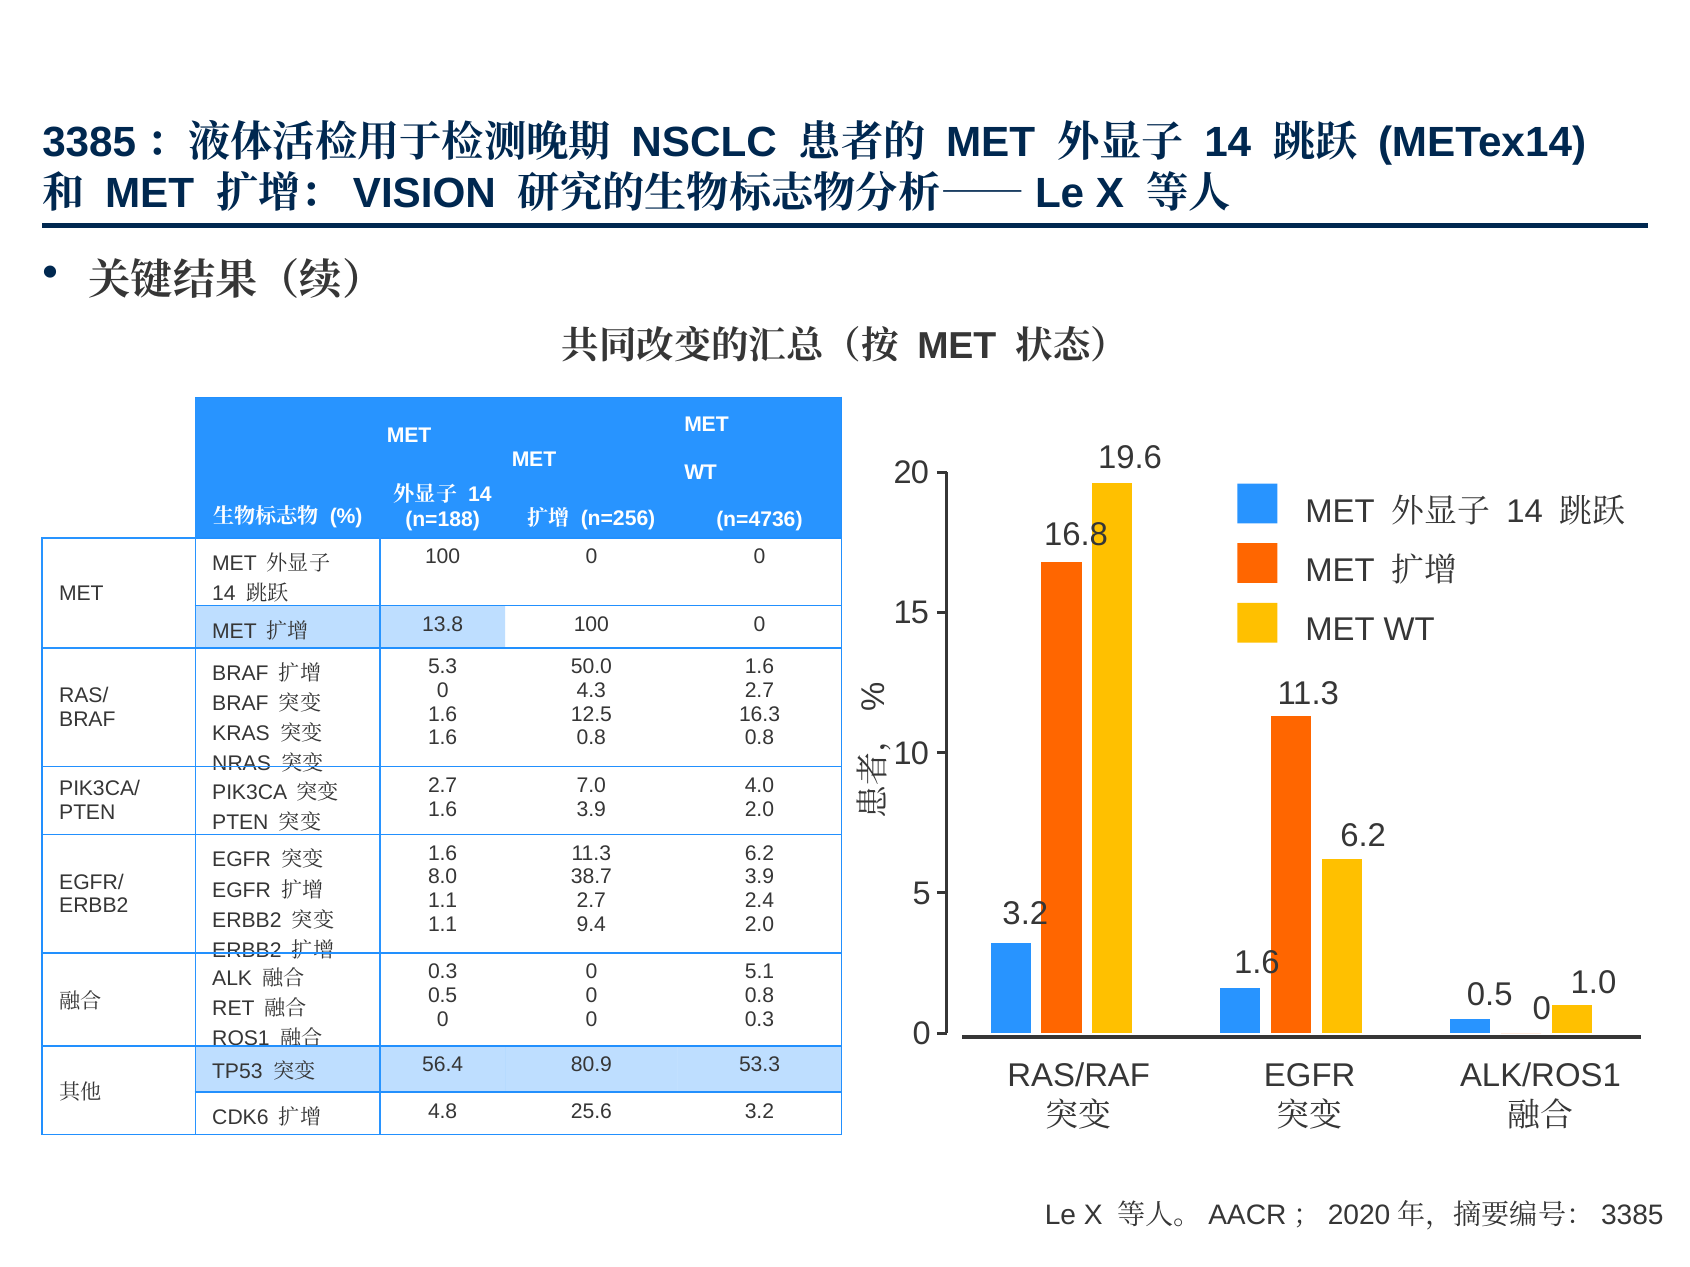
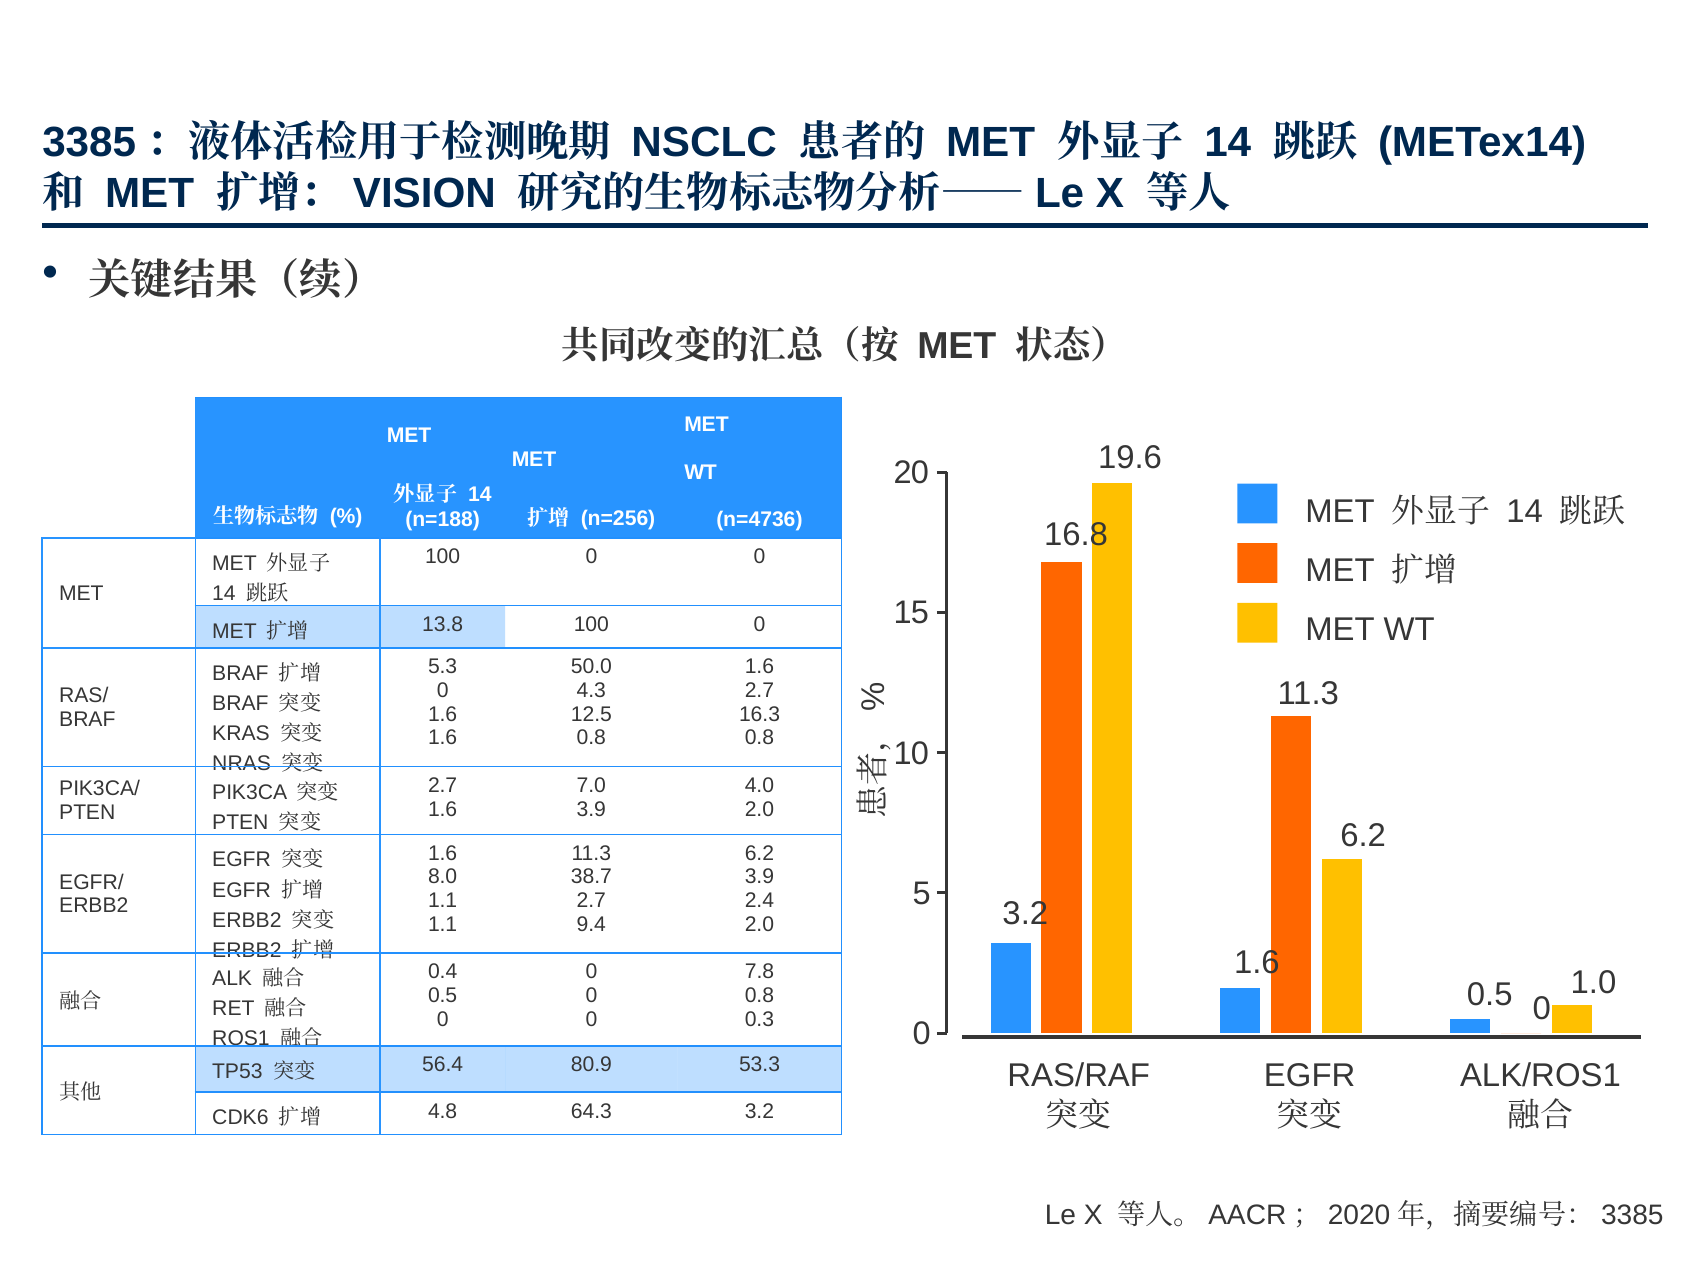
0.3: 0.3 -> 0.4 (443, 972)
5.1: 5.1 -> 7.8 (759, 972)
25.6: 25.6 -> 64.3 (591, 1111)
